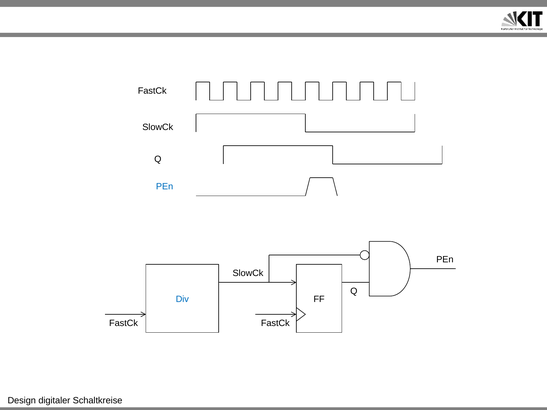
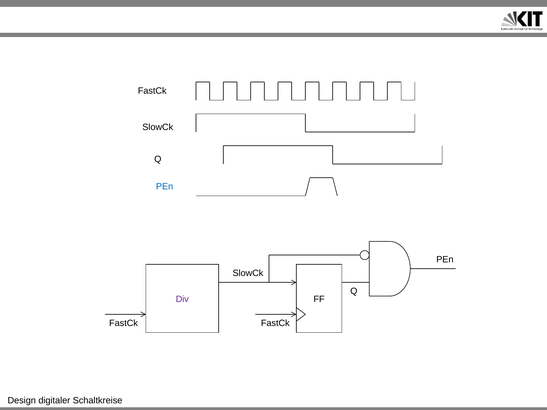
Div colour: blue -> purple (182, 299)
